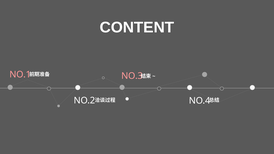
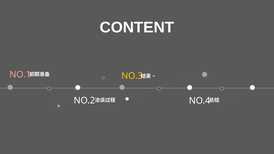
NO.3 colour: pink -> yellow (132, 76)
